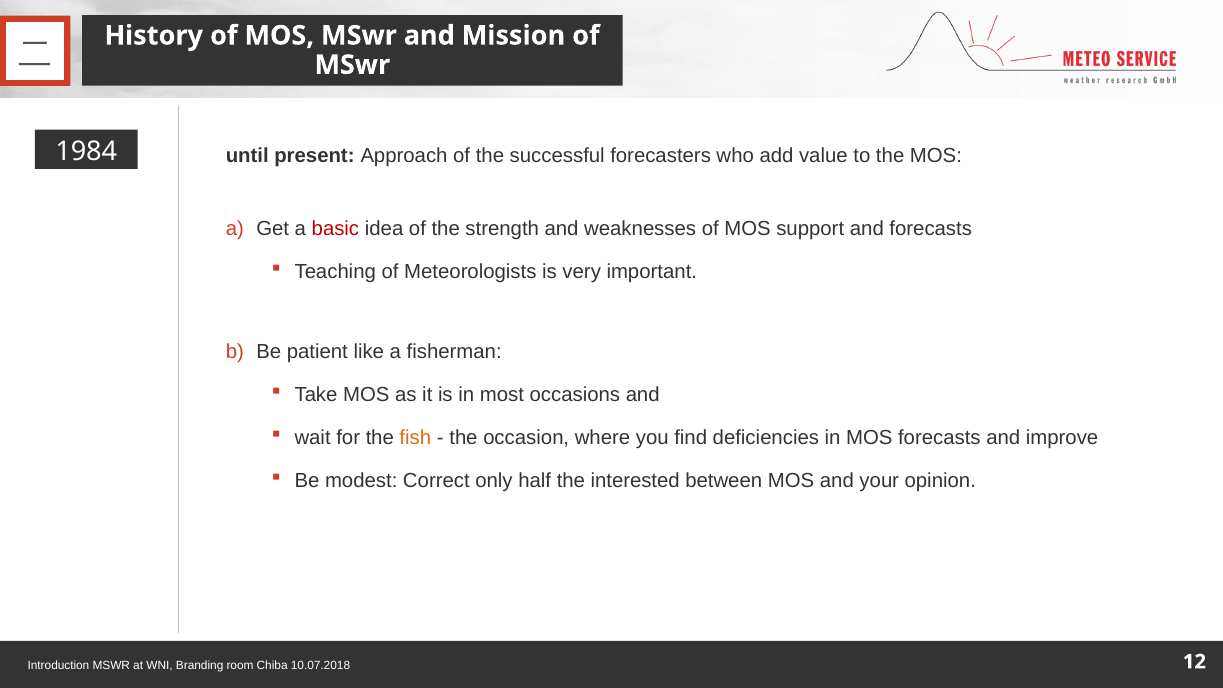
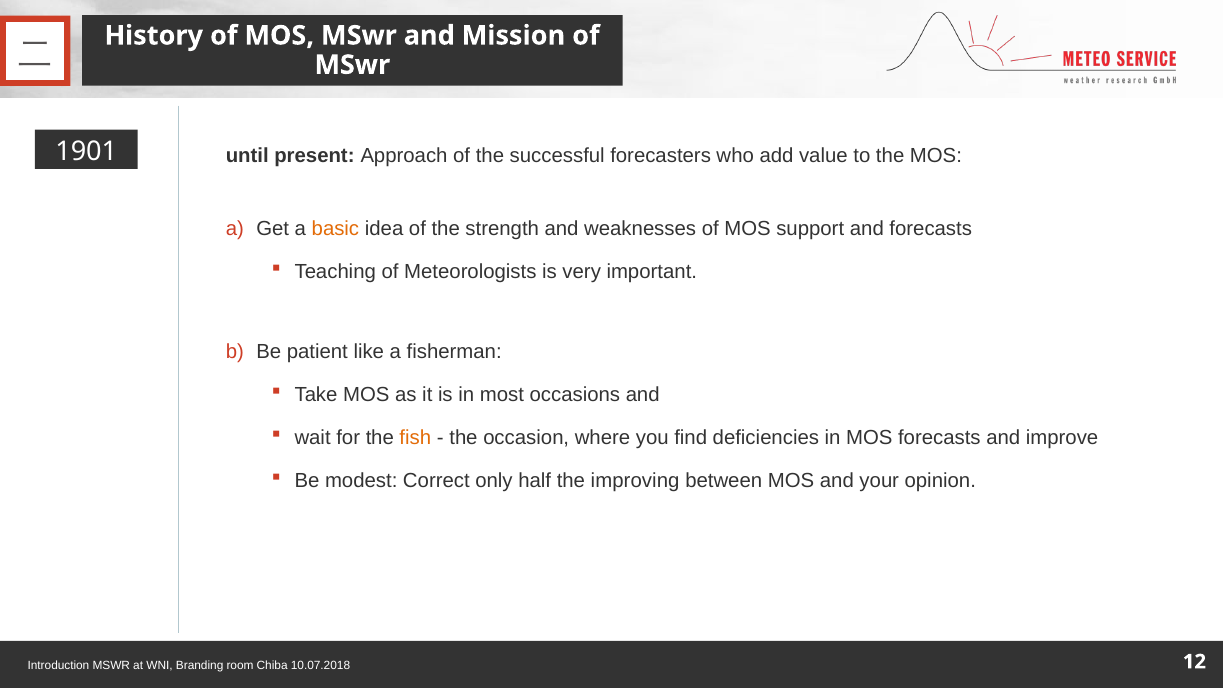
1984: 1984 -> 1901 (86, 151)
basic colour: red -> orange (335, 229)
interested: interested -> improving (635, 481)
